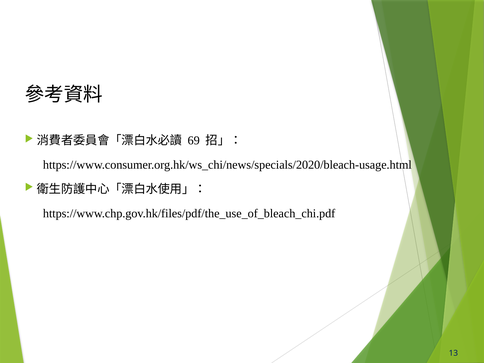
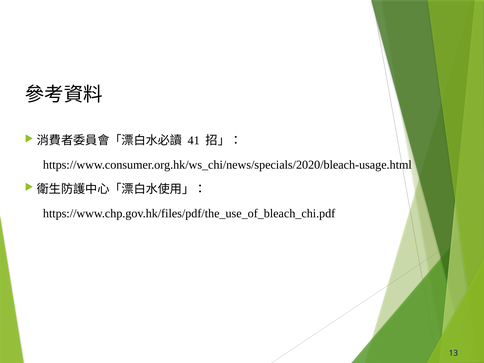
69: 69 -> 41 (194, 141)
